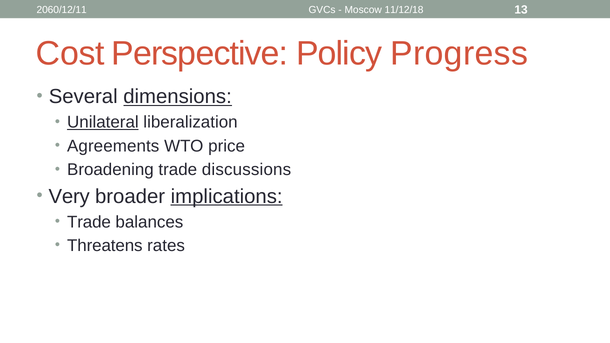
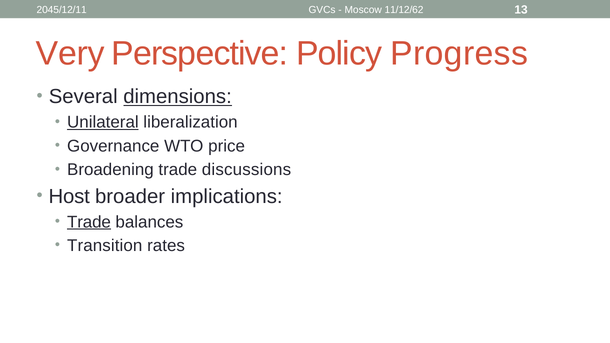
2060/12/11: 2060/12/11 -> 2045/12/11 (62, 10)
11/12/18: 11/12/18 -> 11/12/62 (404, 10)
Cost: Cost -> Very (70, 54)
Agreements: Agreements -> Governance (113, 146)
Very: Very -> Host (69, 196)
implications underline: present -> none (227, 196)
Trade underline: none -> present (89, 222)
Threatens: Threatens -> Transition (105, 246)
